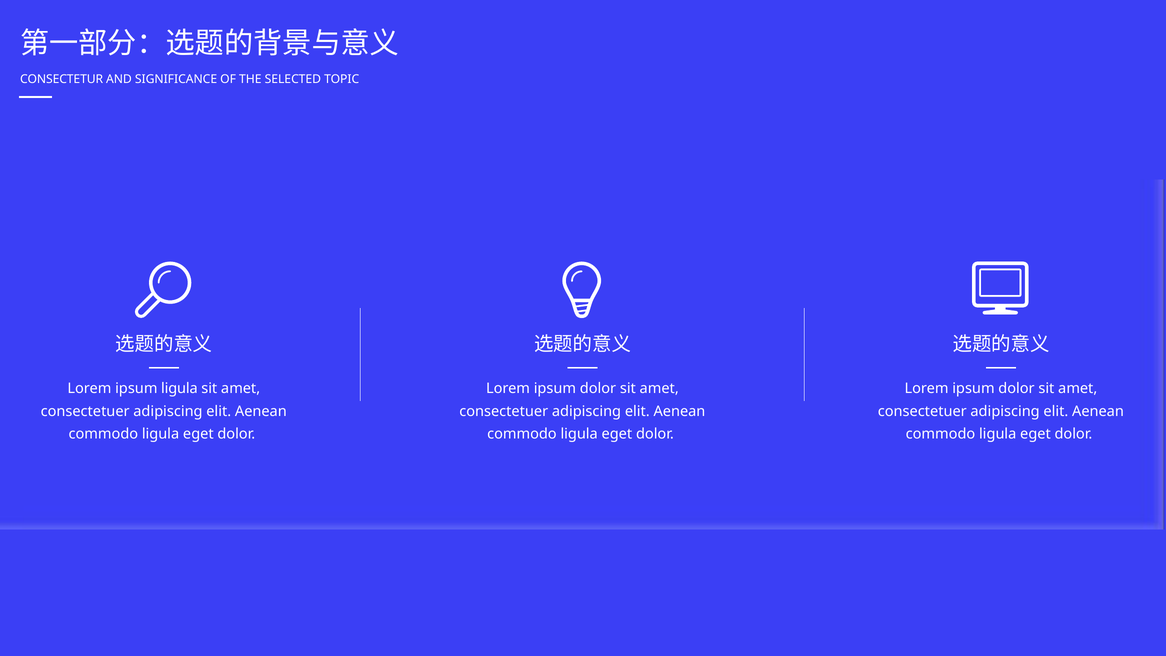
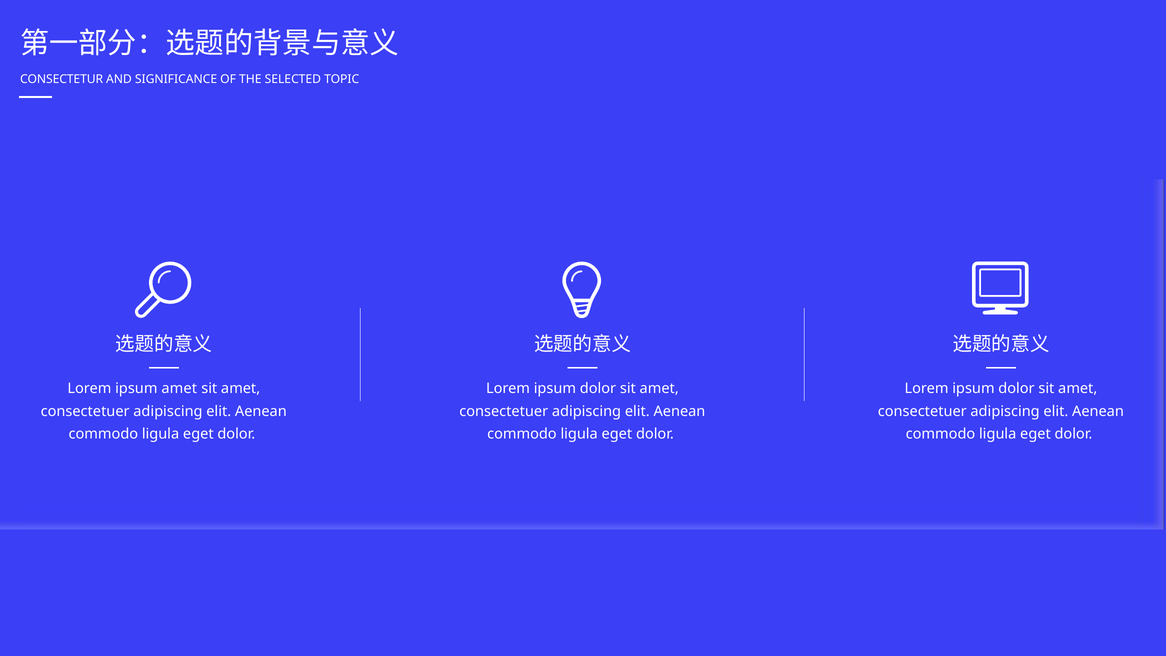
ipsum ligula: ligula -> amet (179, 389)
